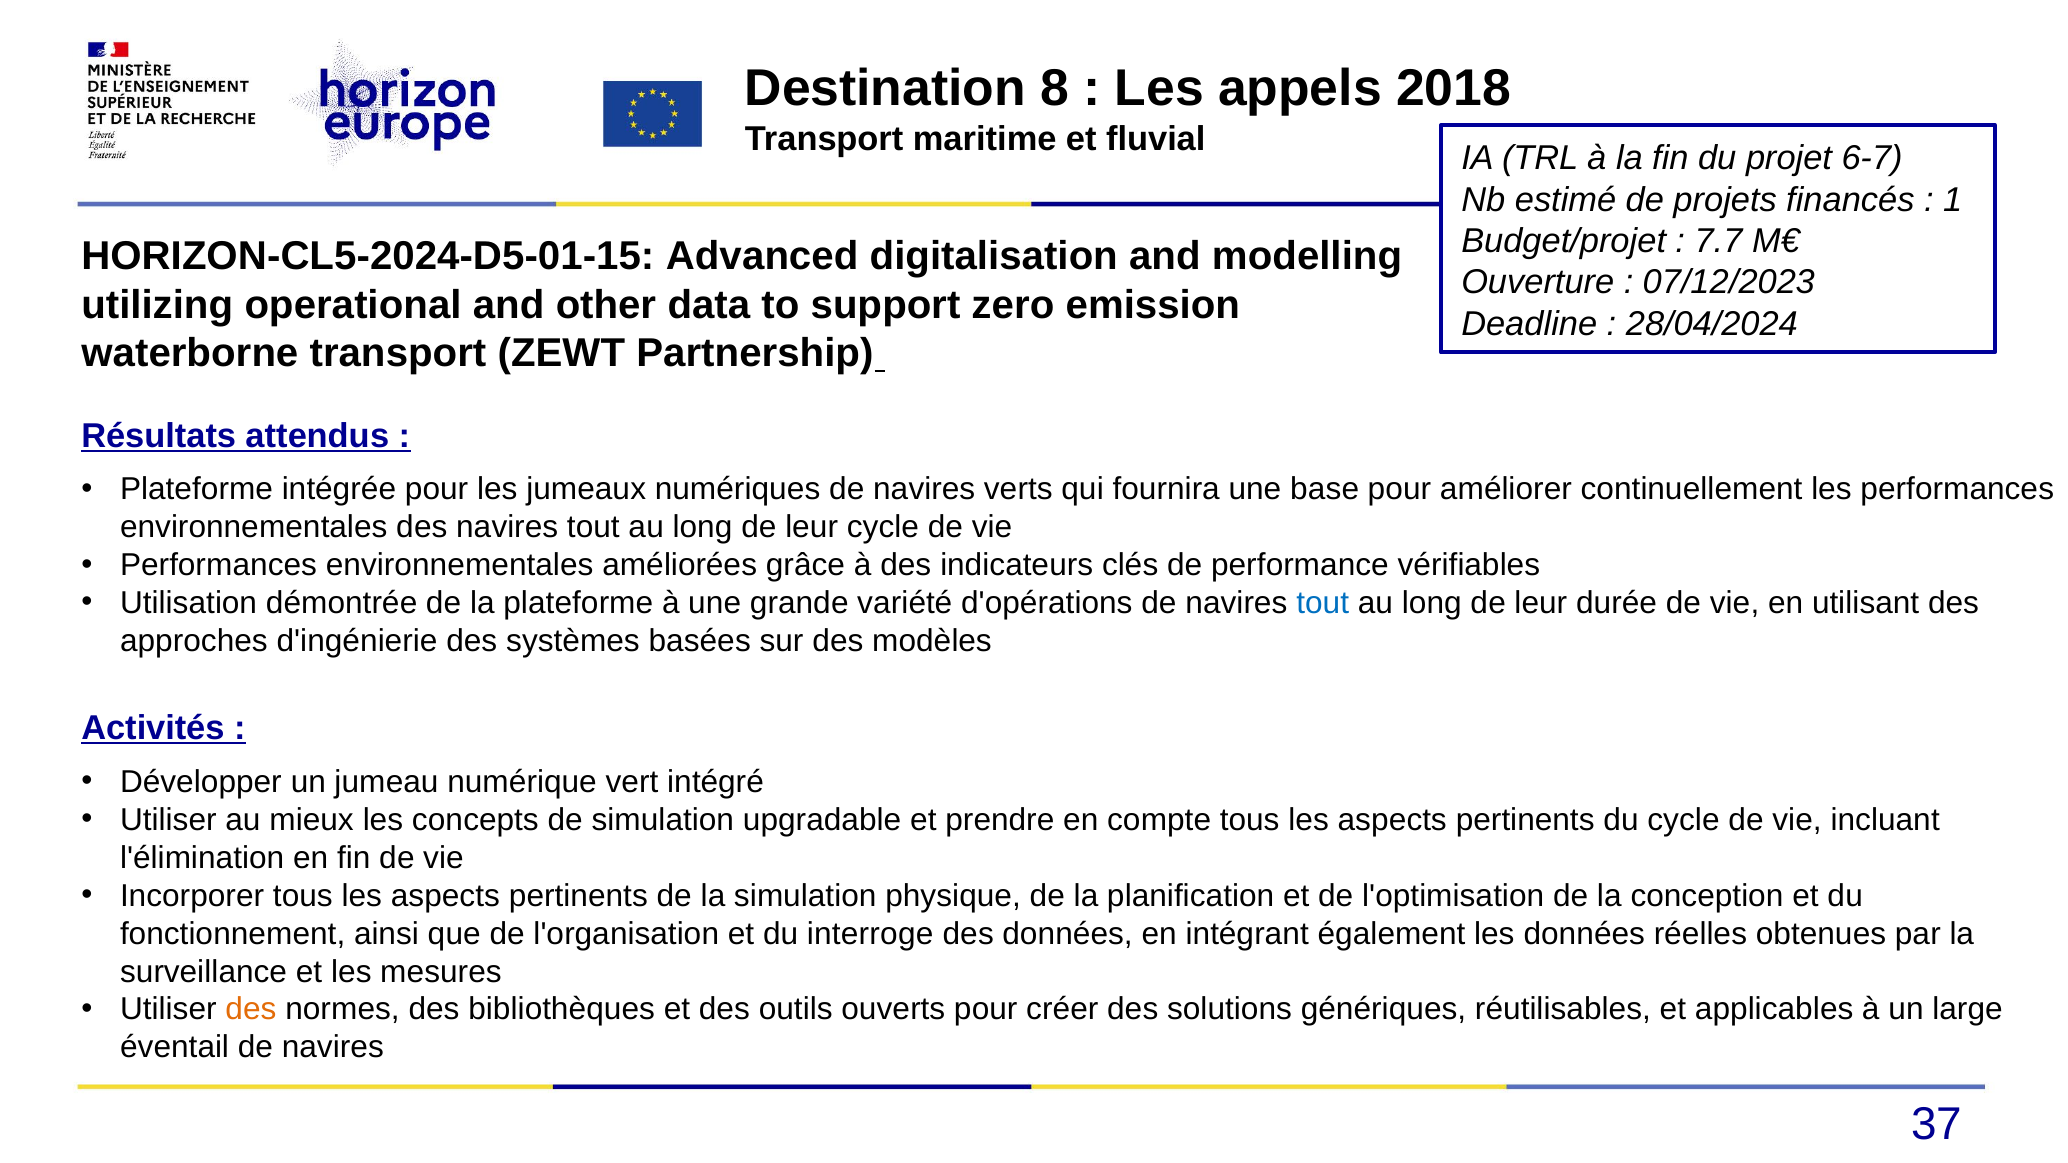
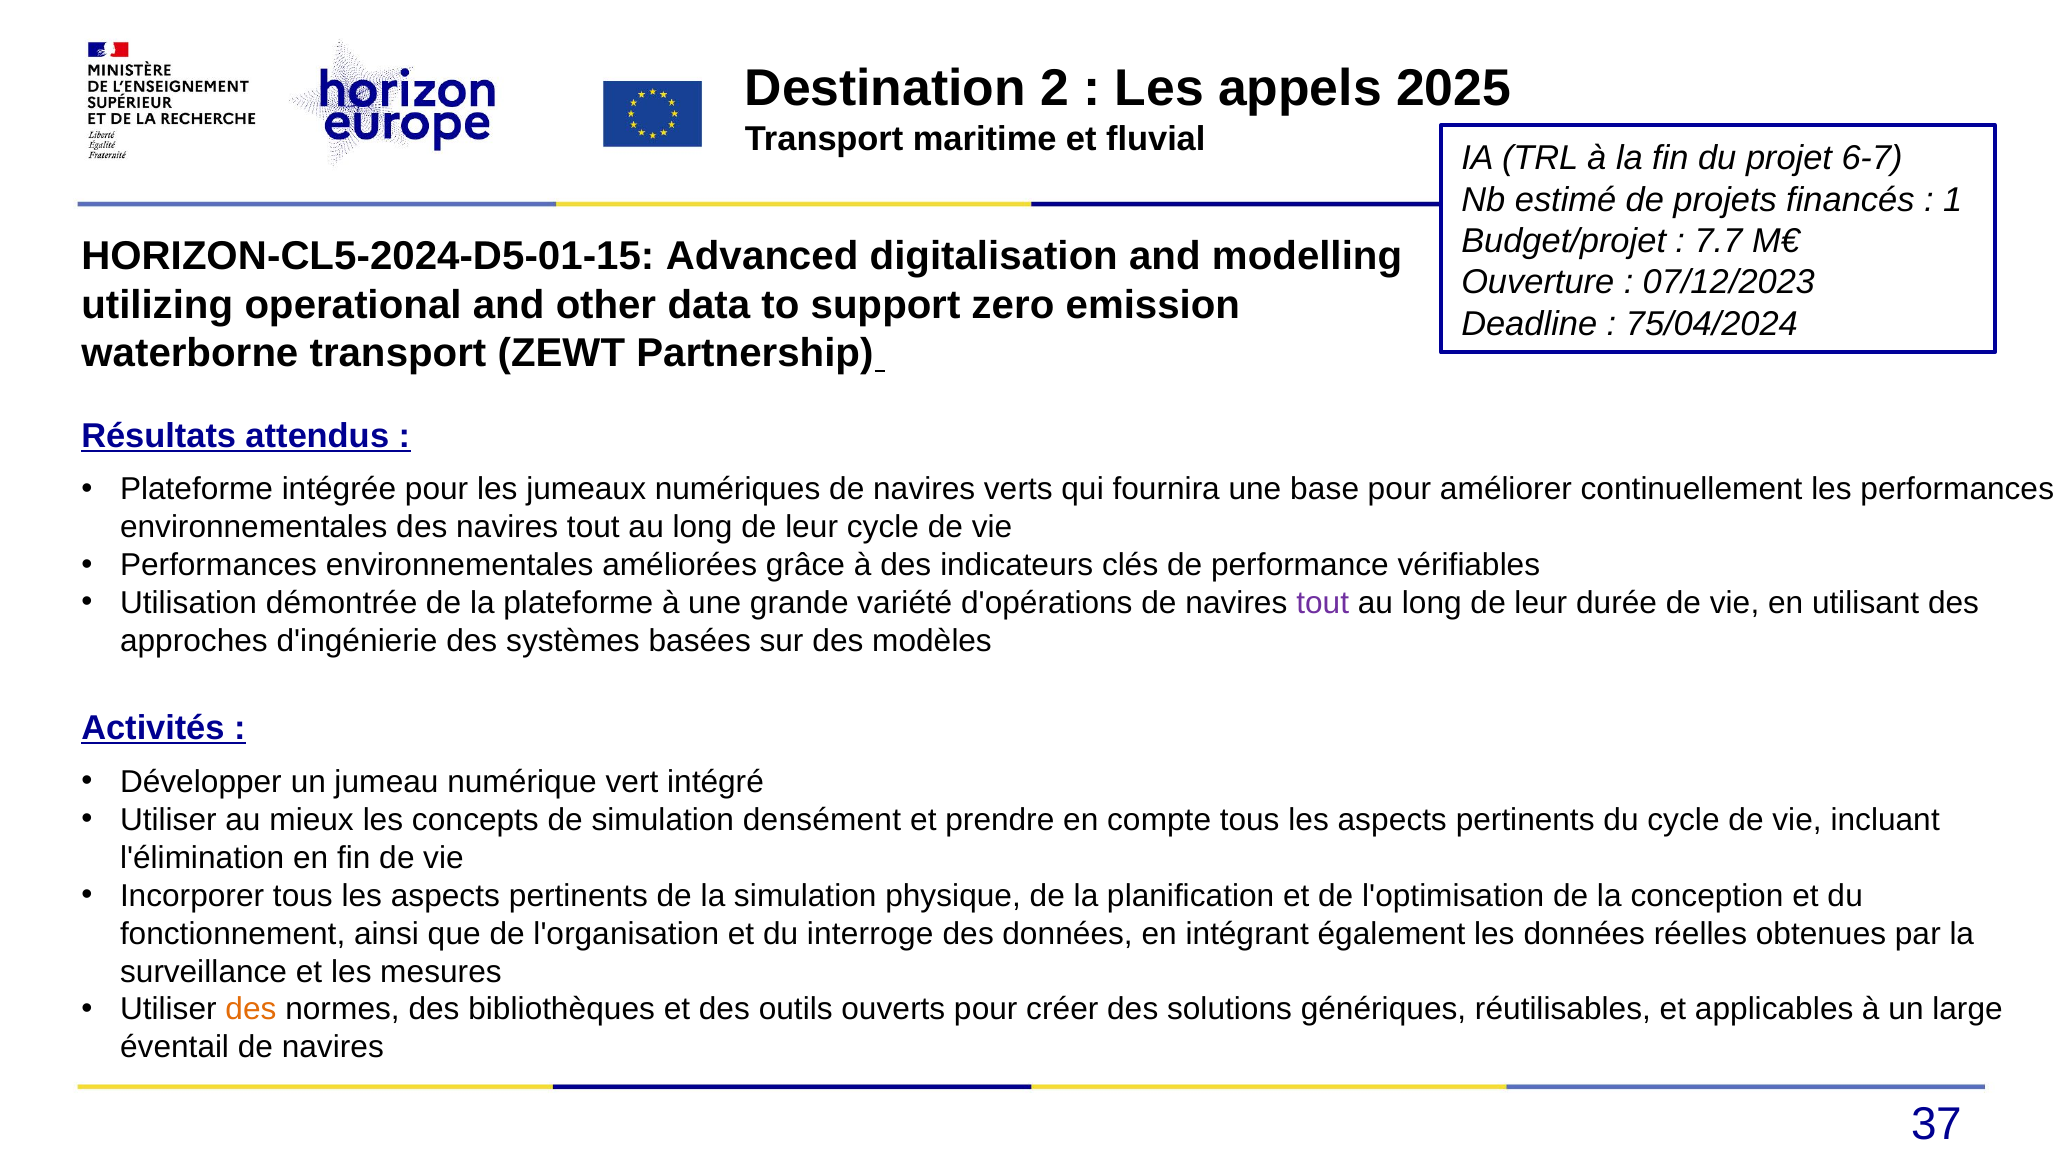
8: 8 -> 2 (1055, 89)
2018: 2018 -> 2025 (1454, 89)
28/04/2024: 28/04/2024 -> 75/04/2024 (1712, 324)
tout colour: blue -> purple (1323, 603)
upgradable: upgradable -> densément (822, 820)
